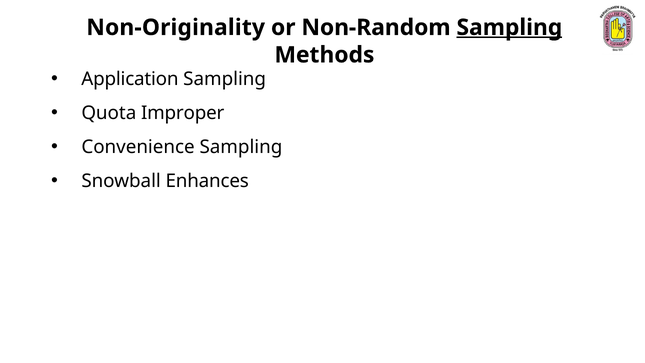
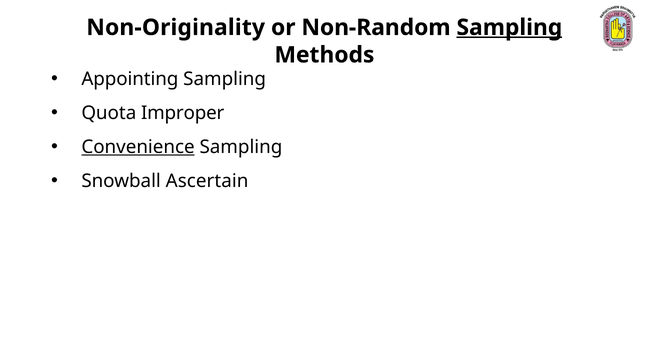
Application: Application -> Appointing (130, 79)
Convenience underline: none -> present (138, 147)
Enhances: Enhances -> Ascertain (207, 181)
